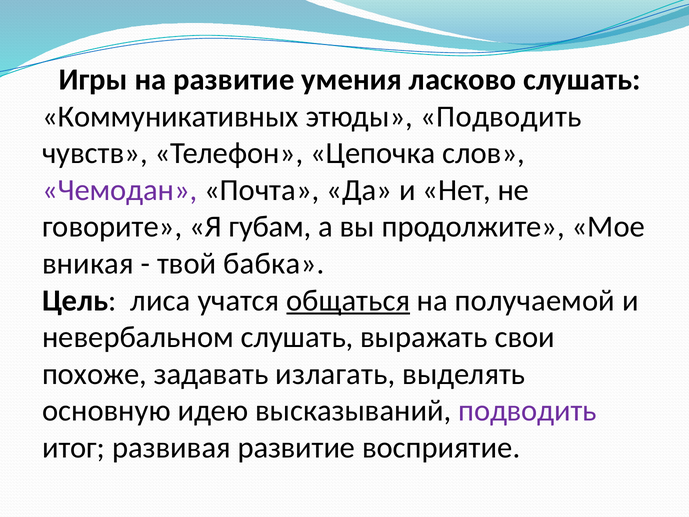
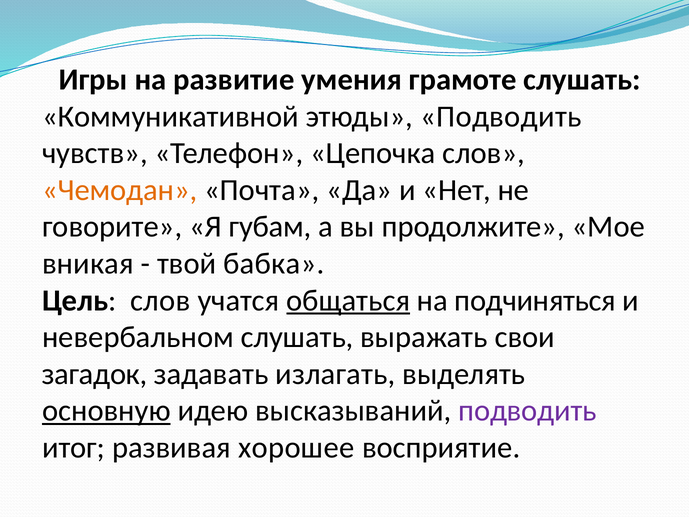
ласково: ласково -> грамоте (463, 80)
Коммуникативных: Коммуникативных -> Коммуникативной (170, 116)
Чемодан colour: purple -> orange (120, 190)
Цель лиса: лиса -> слов (160, 300)
получаемой: получаемой -> подчиняться (535, 300)
похоже: похоже -> загадок (95, 374)
основную underline: none -> present (106, 411)
развивая развитие: развитие -> хорошее (296, 447)
